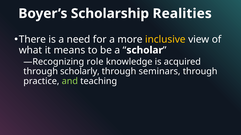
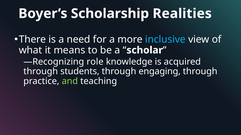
inclusive colour: yellow -> light blue (165, 40)
scholarly: scholarly -> students (80, 72)
seminars: seminars -> engaging (160, 72)
